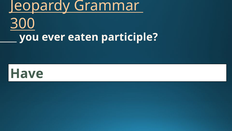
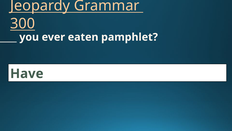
participle: participle -> pamphlet (130, 37)
